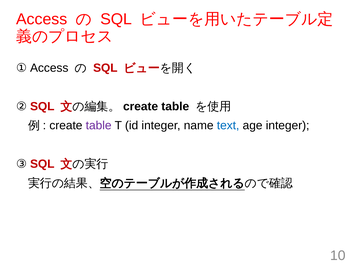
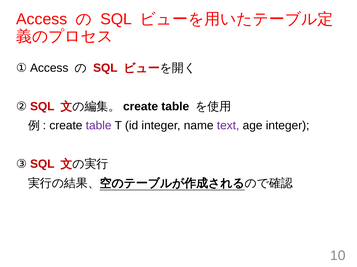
text colour: blue -> purple (228, 126)
